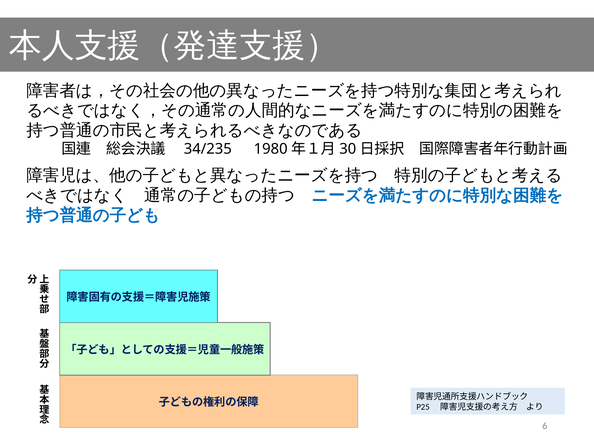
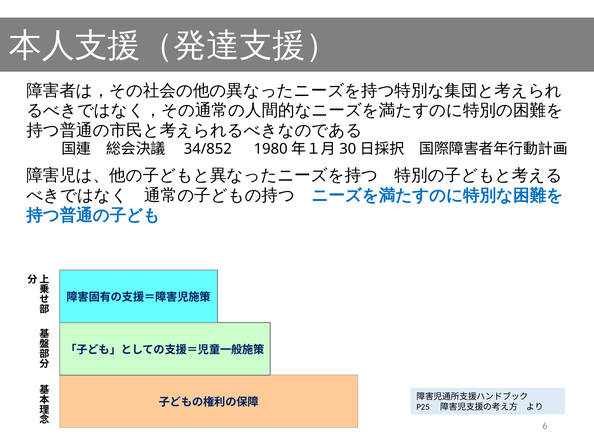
34/235: 34/235 -> 34/852 (208, 149)
